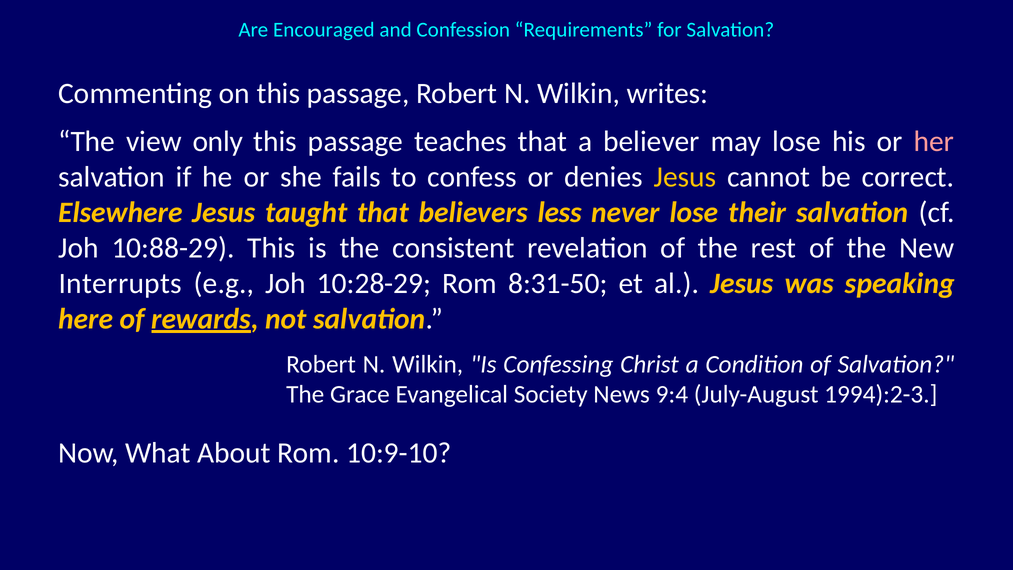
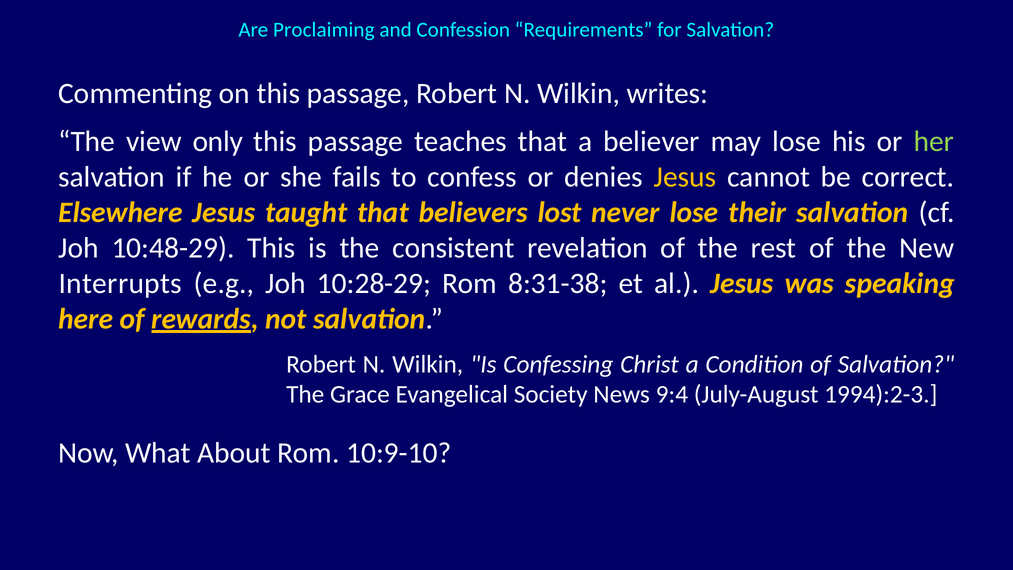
Encouraged: Encouraged -> Proclaiming (324, 30)
her colour: pink -> light green (934, 141)
less: less -> lost (560, 212)
10:88-29: 10:88-29 -> 10:48-29 (173, 248)
8:31-50: 8:31-50 -> 8:31-38 (558, 283)
